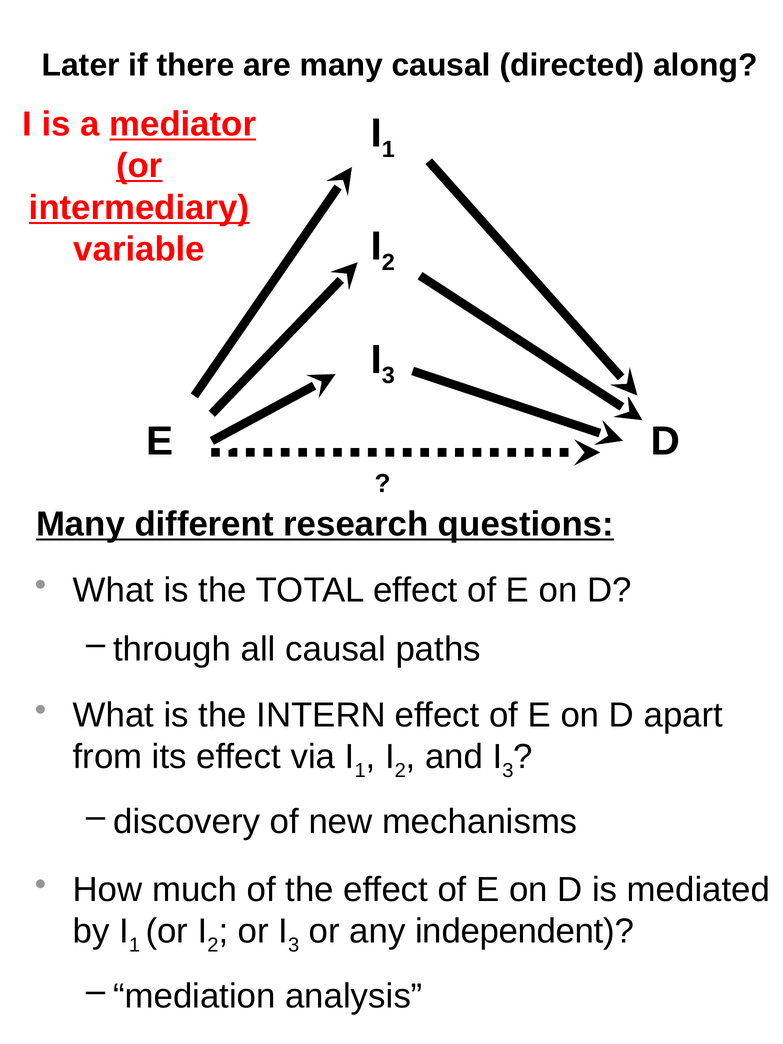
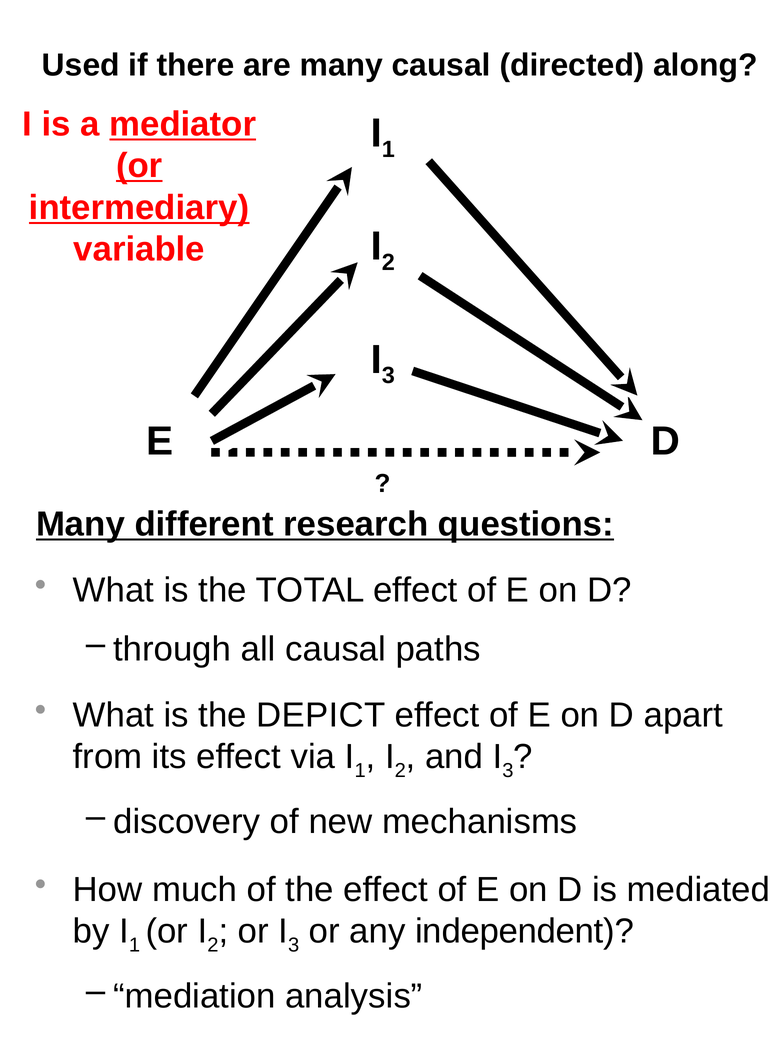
Later: Later -> Used (81, 65)
INTERN: INTERN -> DEPICT (321, 715)
